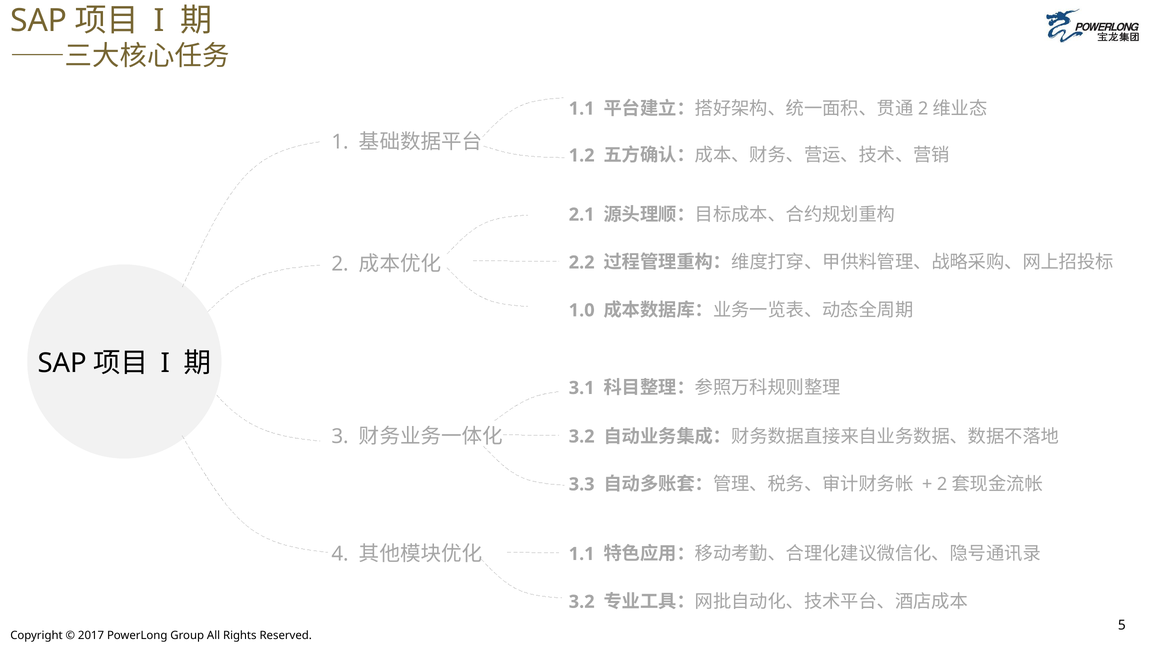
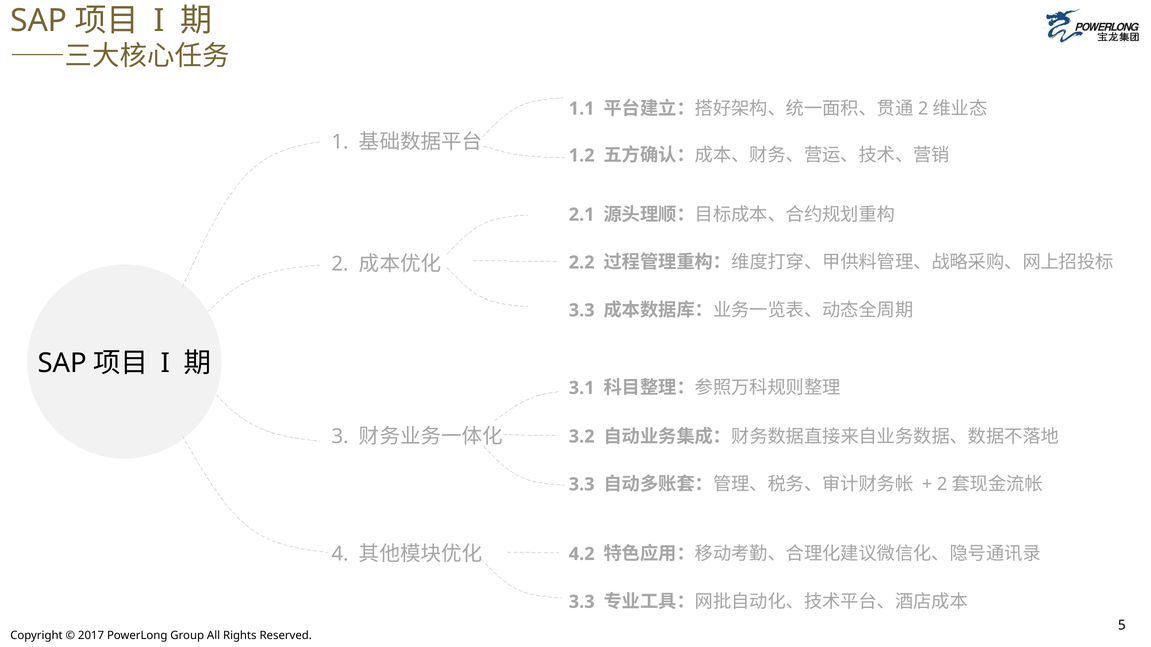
1.0: 1.0 -> 3.3 (582, 311)
1.1: 1.1 -> 4.2 (582, 554)
3.2: 3.2 -> 3.3 (582, 602)
